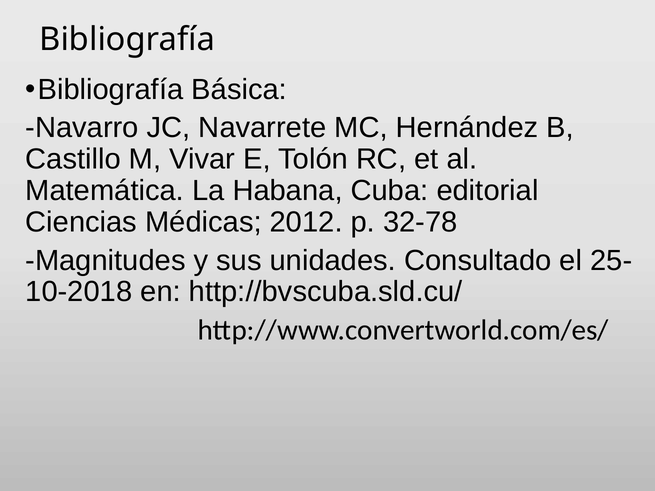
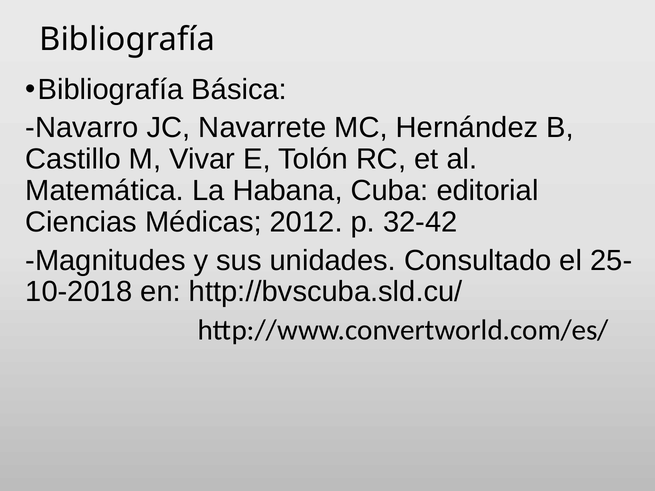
32-78: 32-78 -> 32-42 (420, 222)
